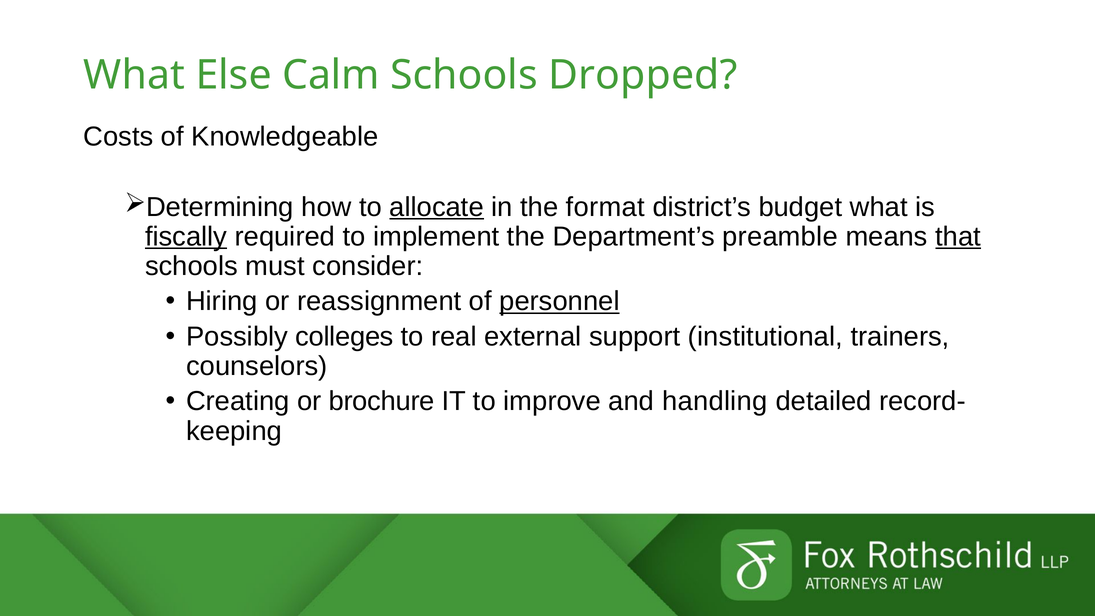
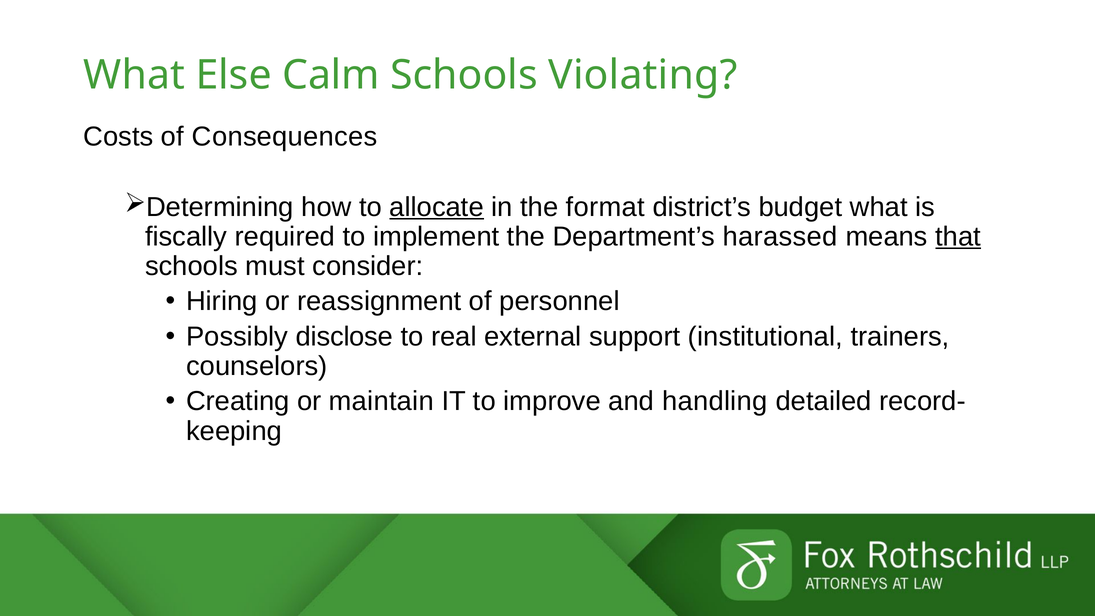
Dropped: Dropped -> Violating (643, 75)
Knowledgeable: Knowledgeable -> Consequences (285, 137)
fiscally underline: present -> none (186, 237)
preamble: preamble -> harassed (780, 237)
personnel underline: present -> none (559, 301)
colleges: colleges -> disclose (344, 337)
brochure: brochure -> maintain (381, 401)
